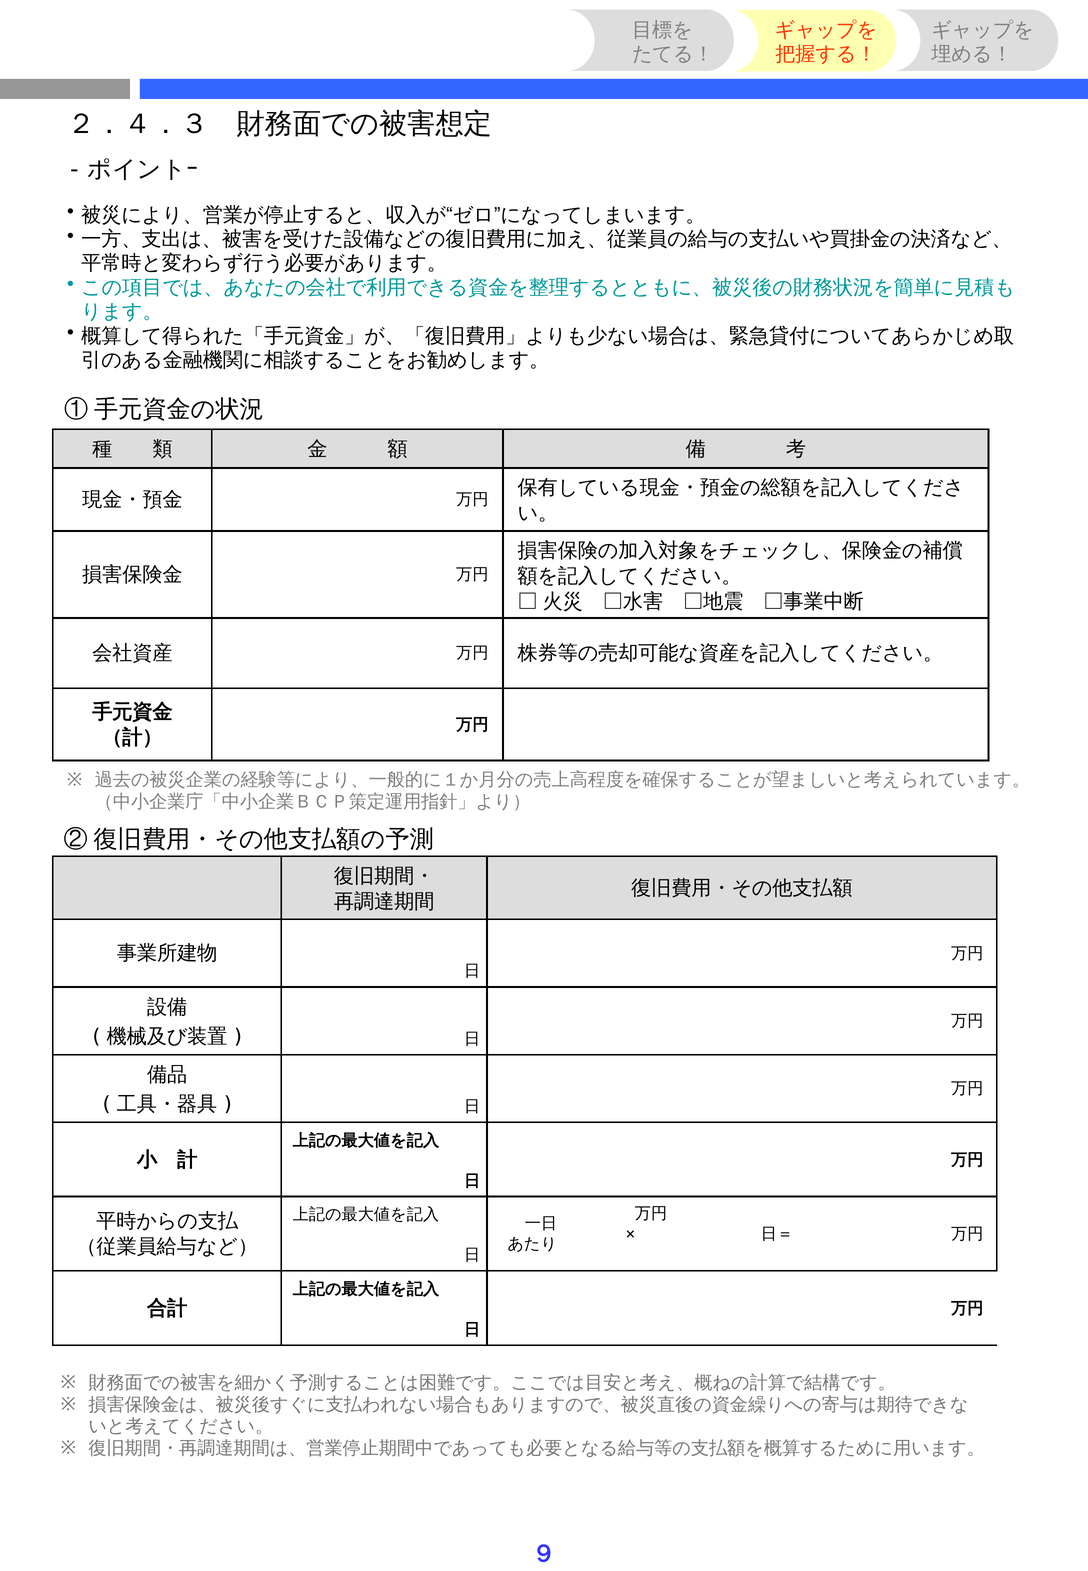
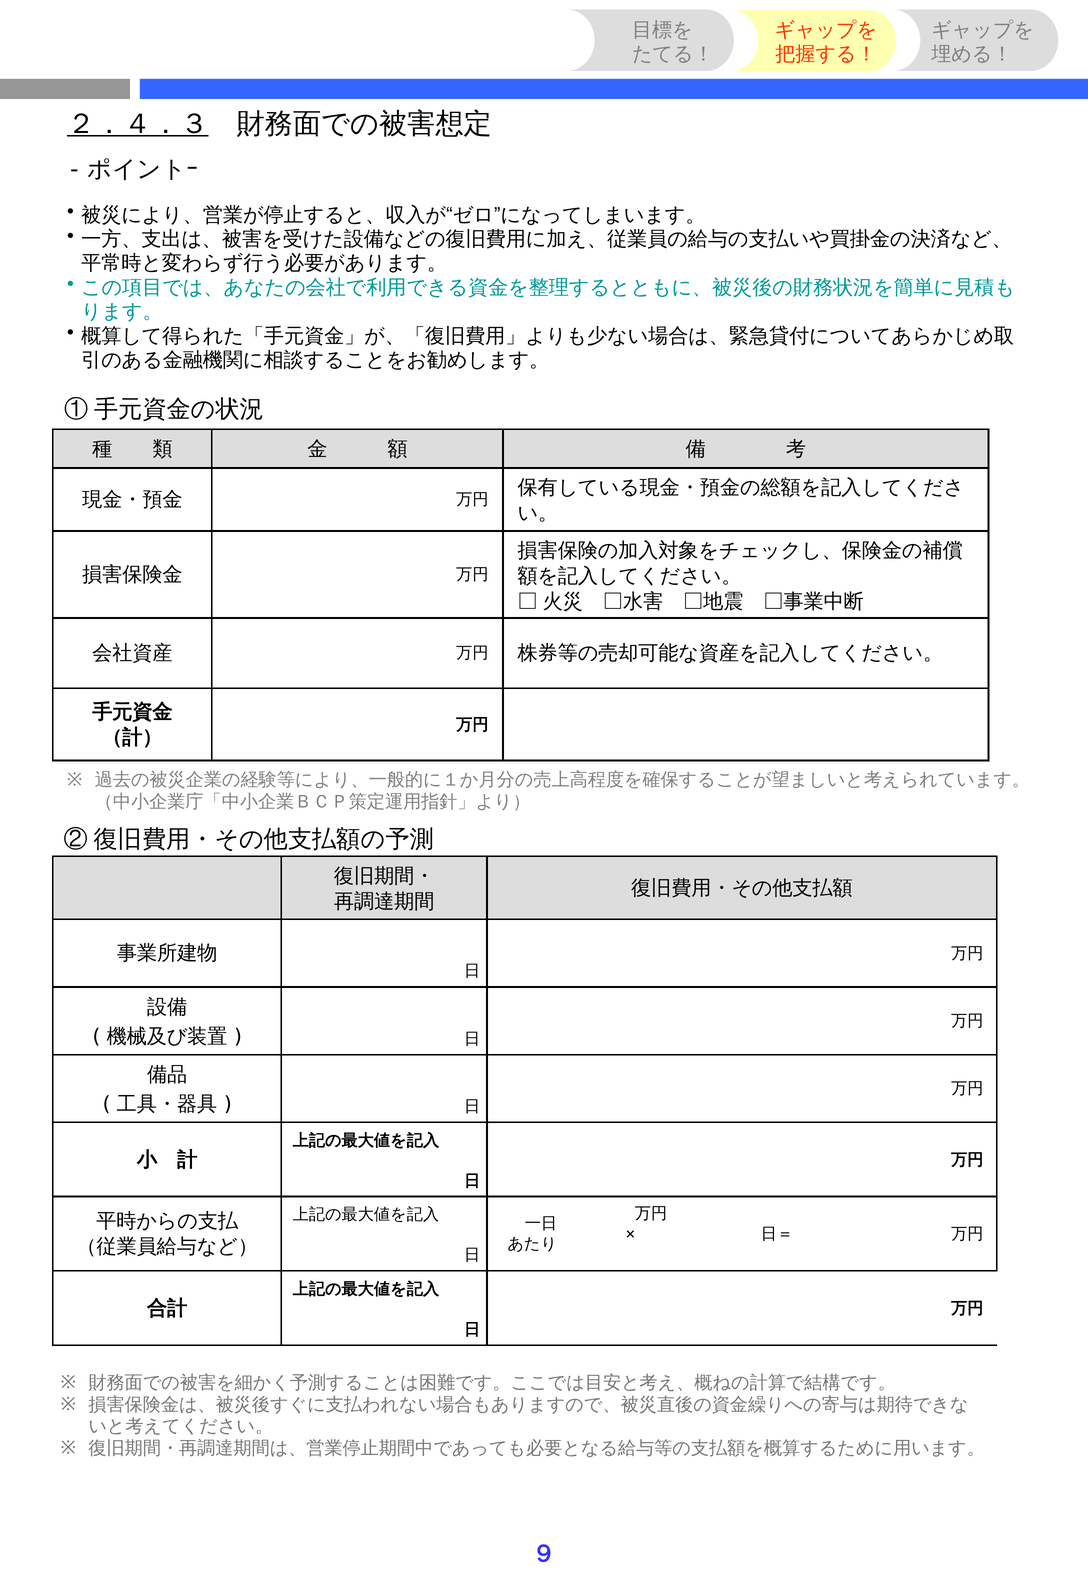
２．４．３ underline: none -> present (138, 124)
